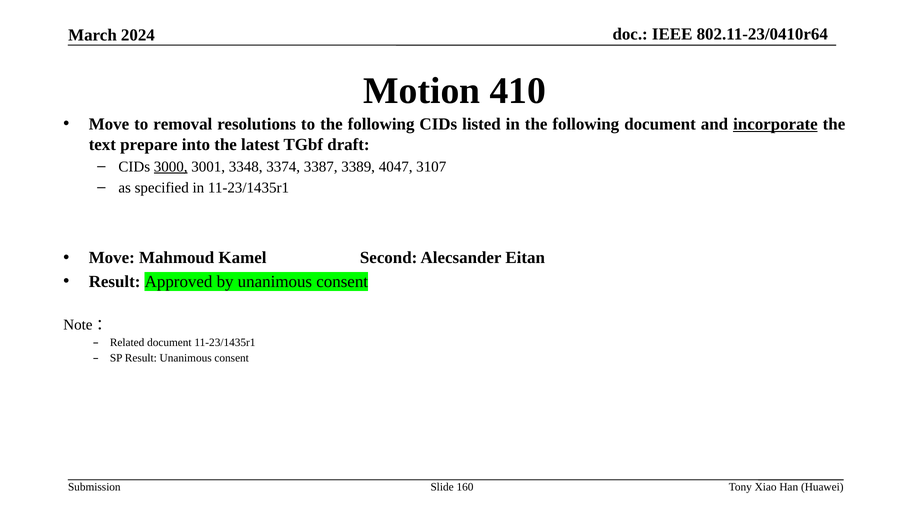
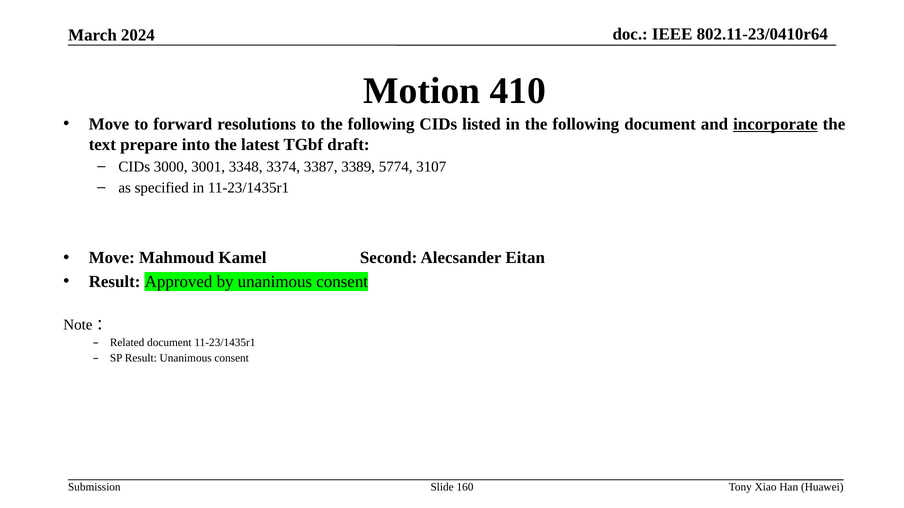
removal: removal -> forward (183, 124)
3000 underline: present -> none (171, 167)
4047: 4047 -> 5774 (396, 167)
